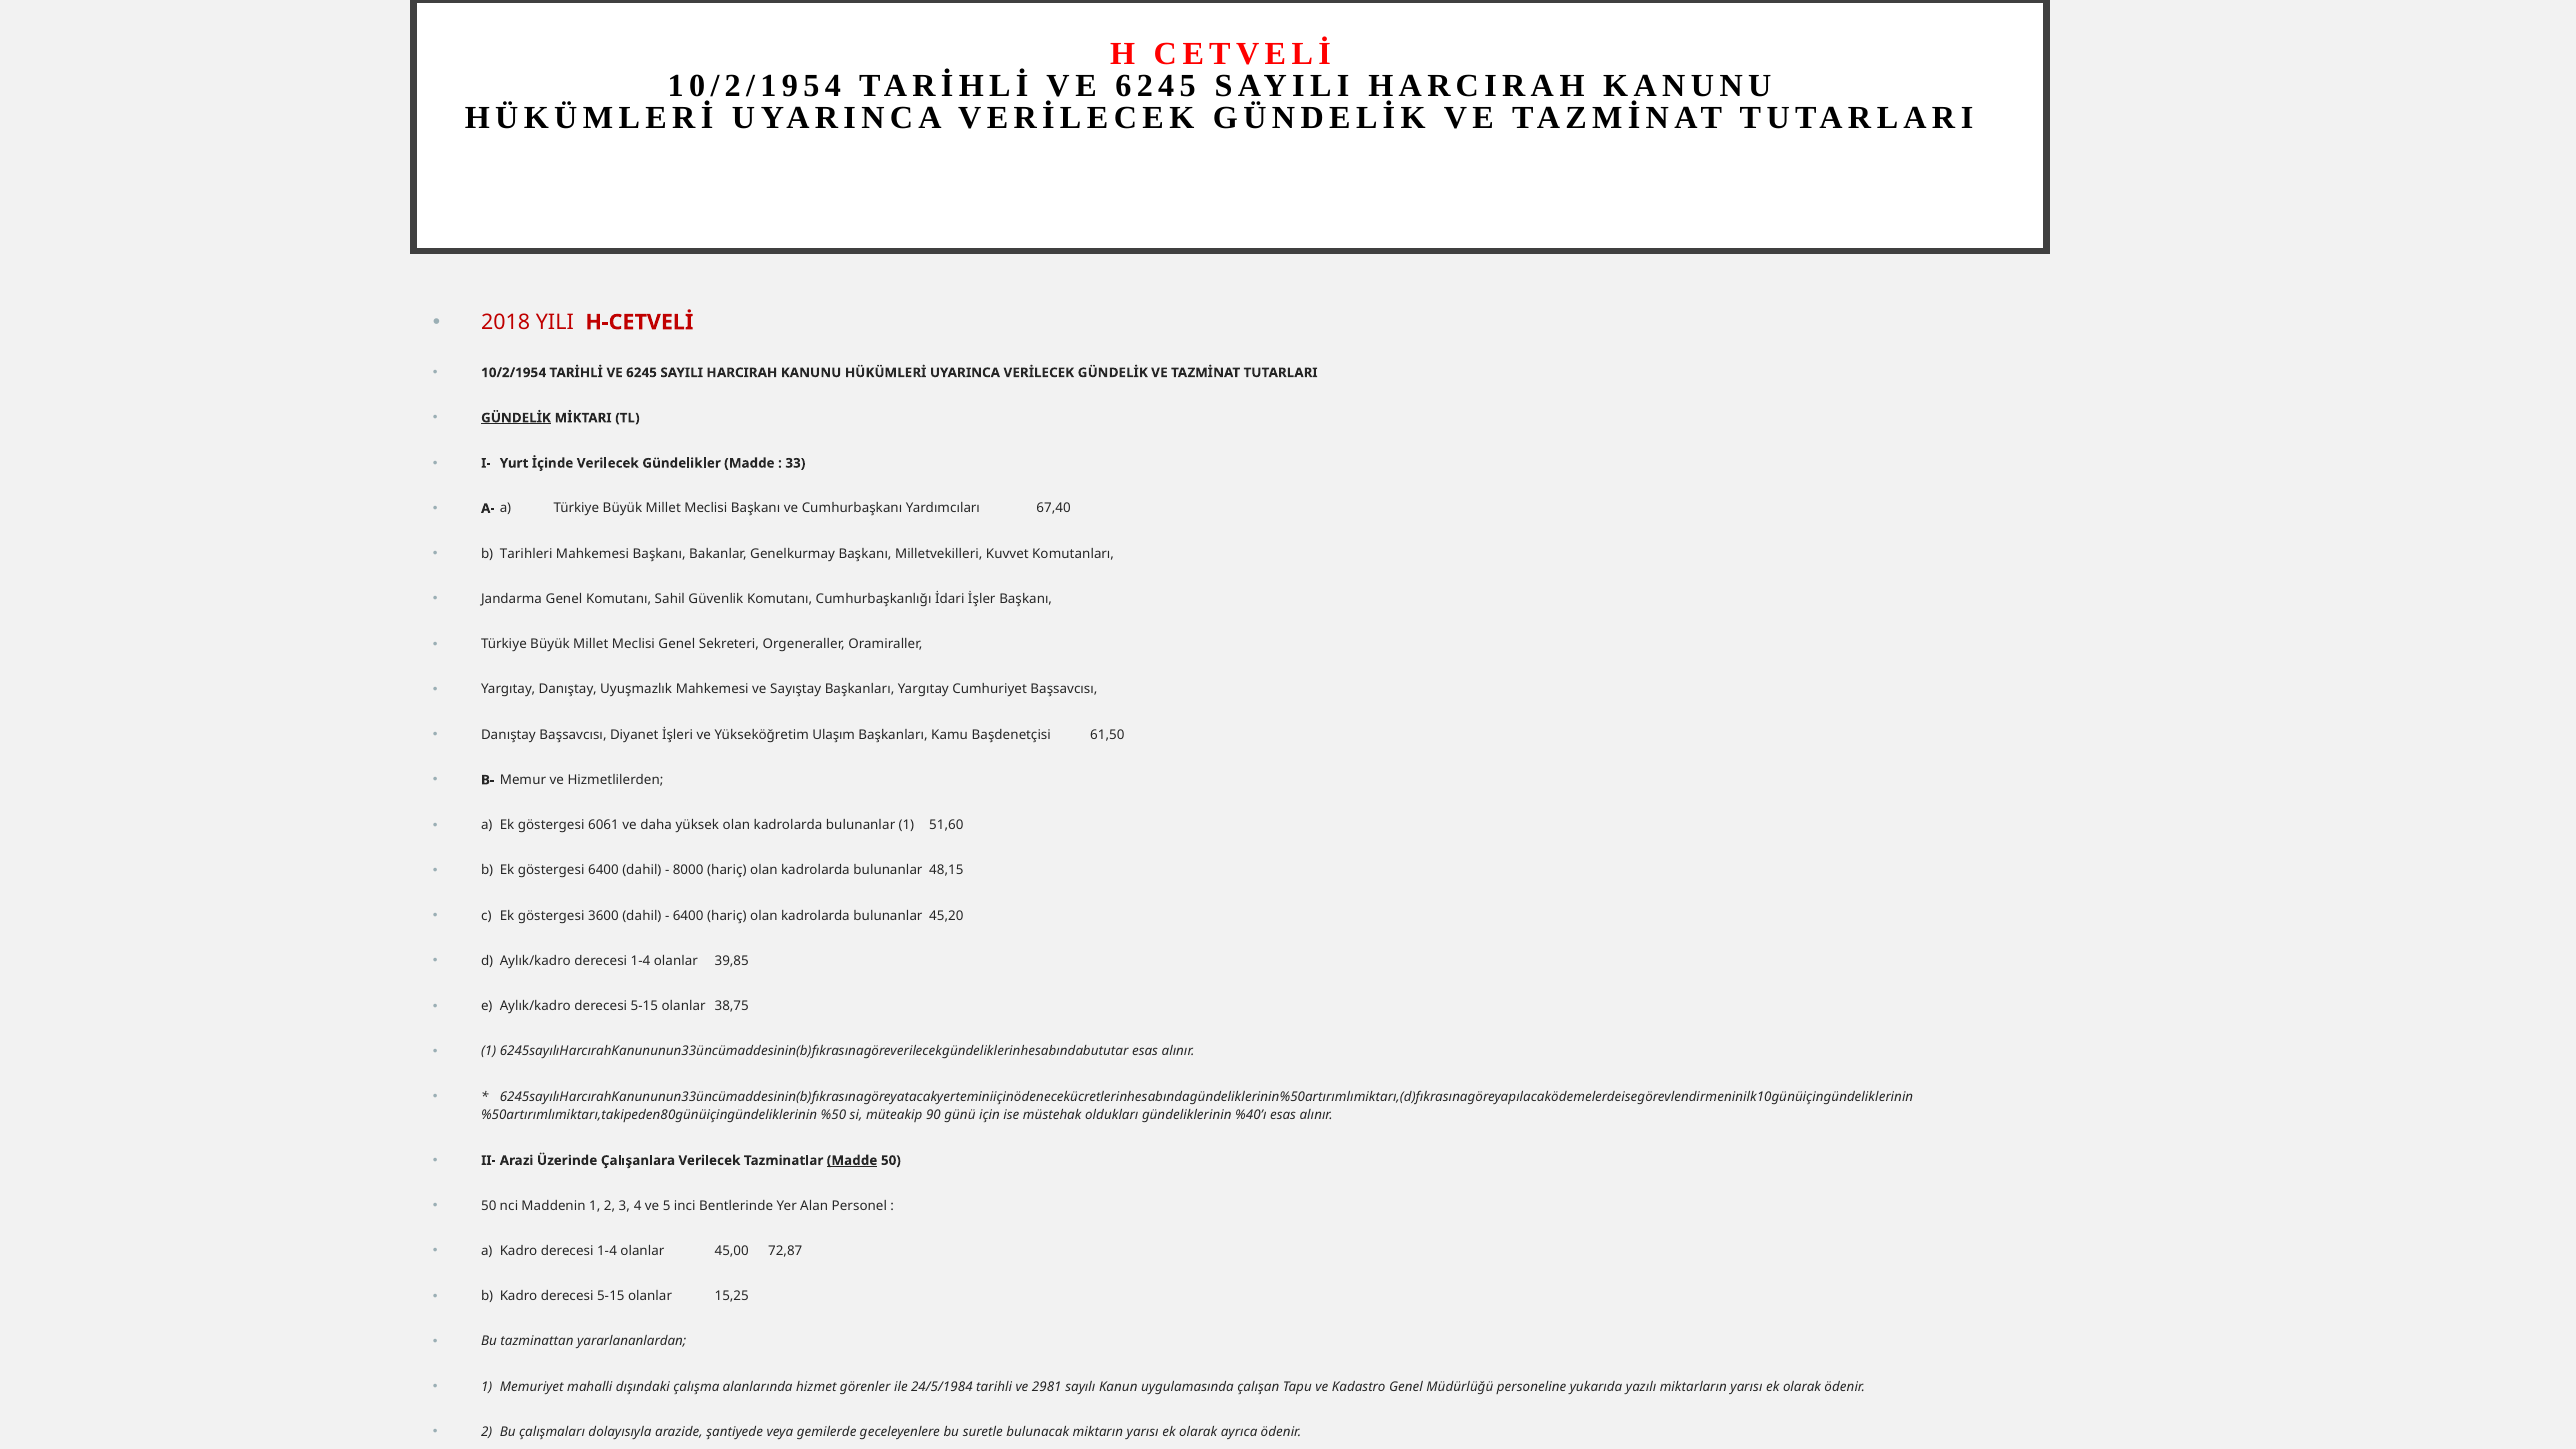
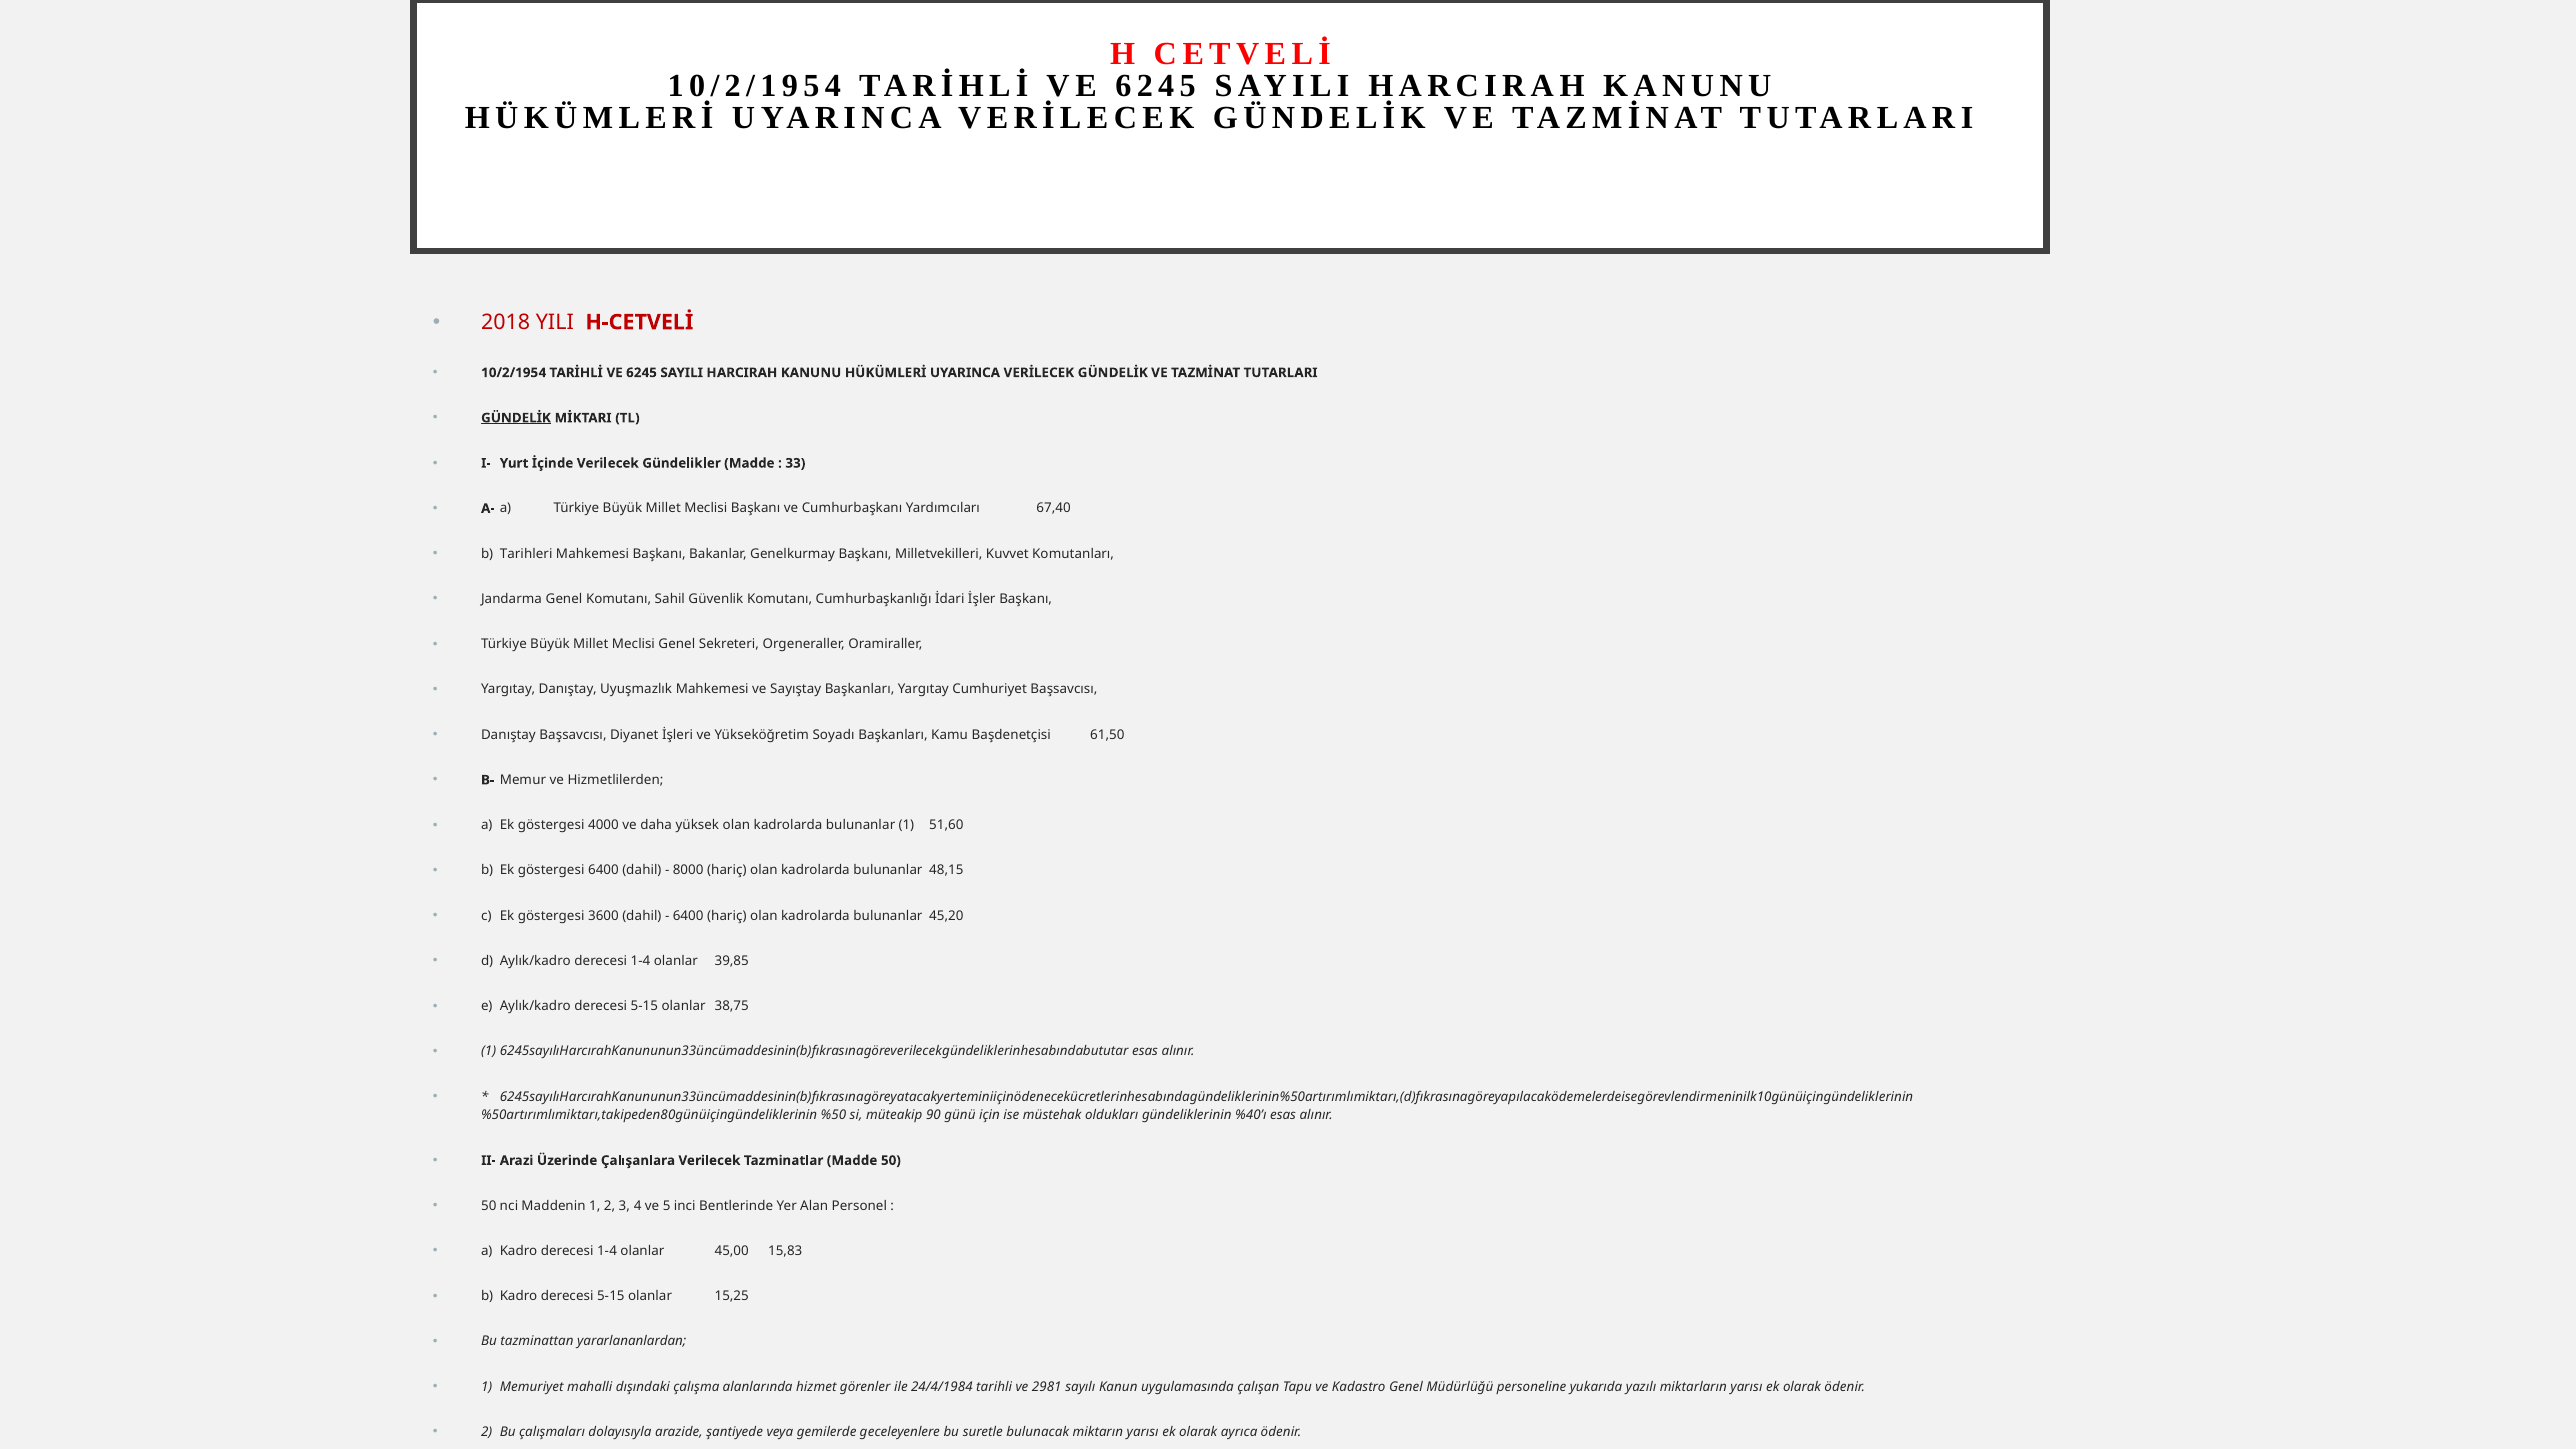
Ulaşım: Ulaşım -> Soyadı (834, 735)
6061: 6061 -> 4000 (603, 825)
Madde underline: present -> none (852, 1160)
72,87: 72,87 -> 15,83 (785, 1251)
24/5/1984: 24/5/1984 -> 24/4/1984 (942, 1387)
